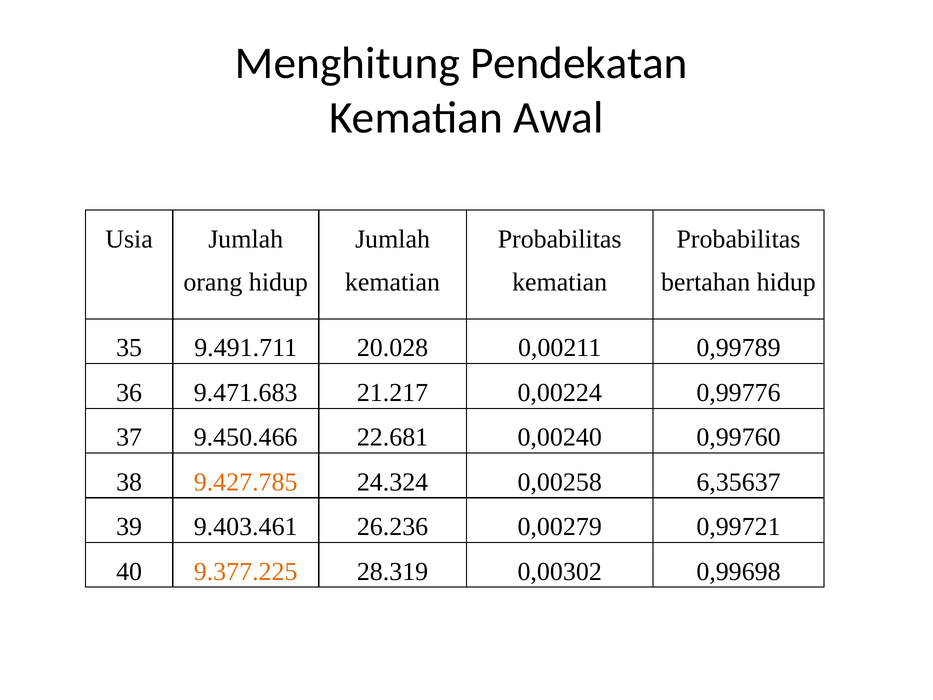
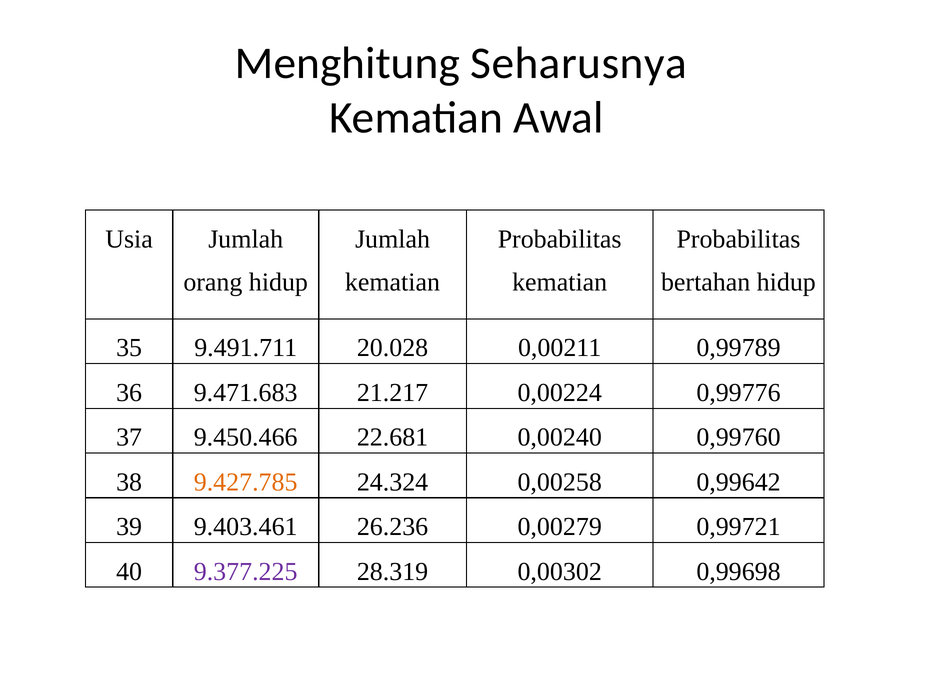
Pendekatan: Pendekatan -> Seharusnya (579, 63)
6,35637: 6,35637 -> 0,99642 (739, 482)
9.377.225 colour: orange -> purple (246, 571)
